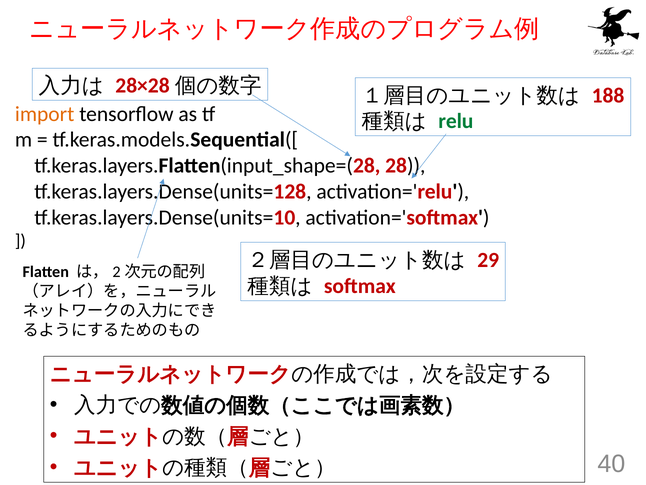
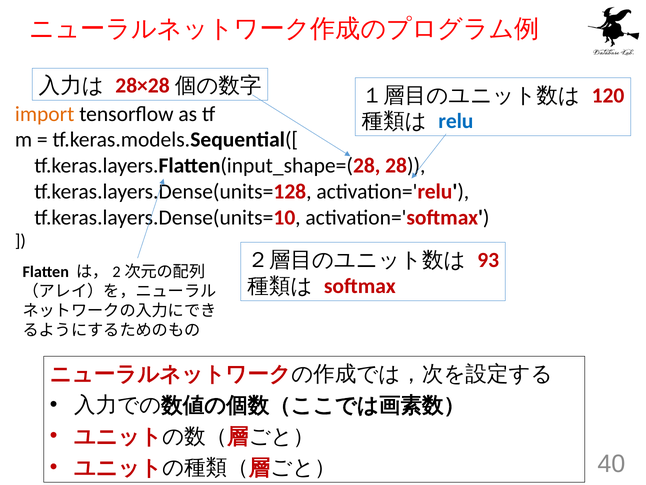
188: 188 -> 120 (608, 95)
relu colour: green -> blue (456, 121)
29: 29 -> 93 (488, 260)
